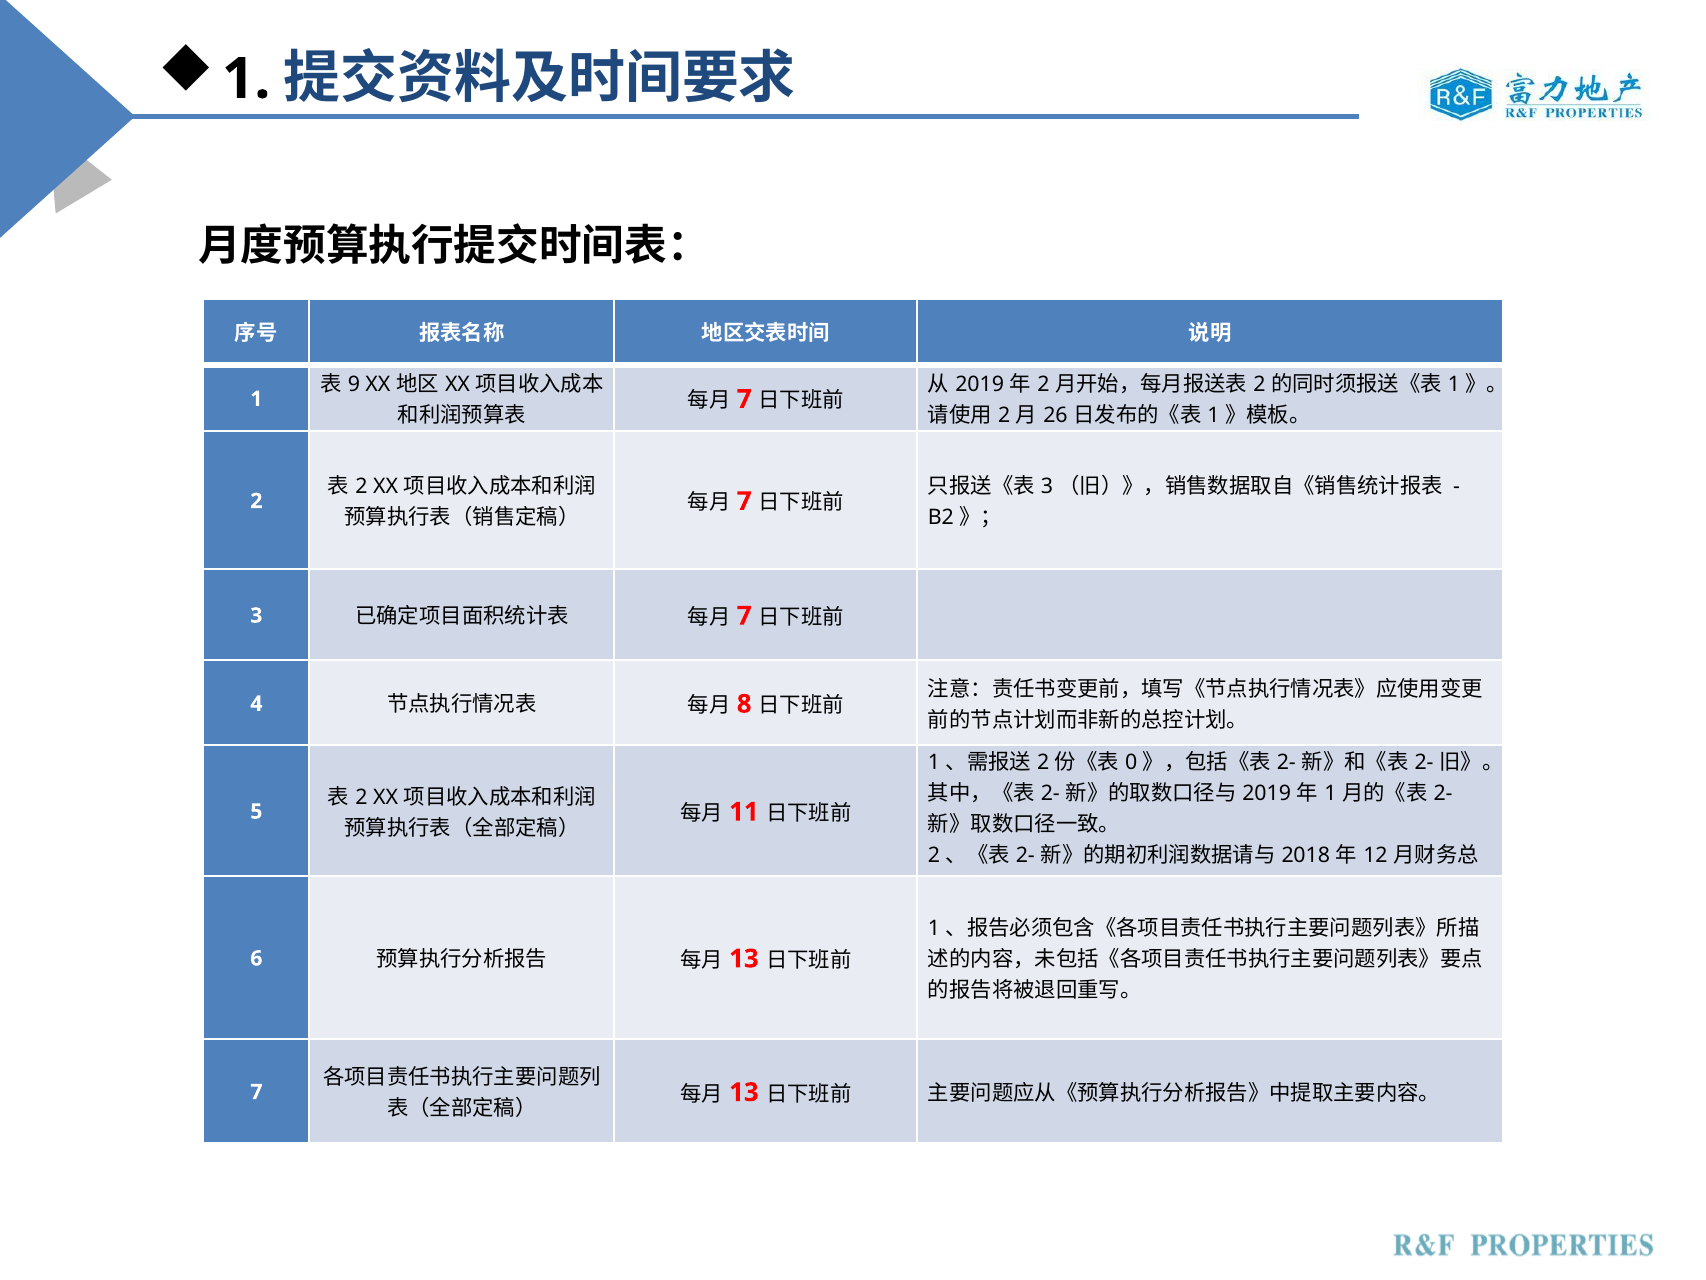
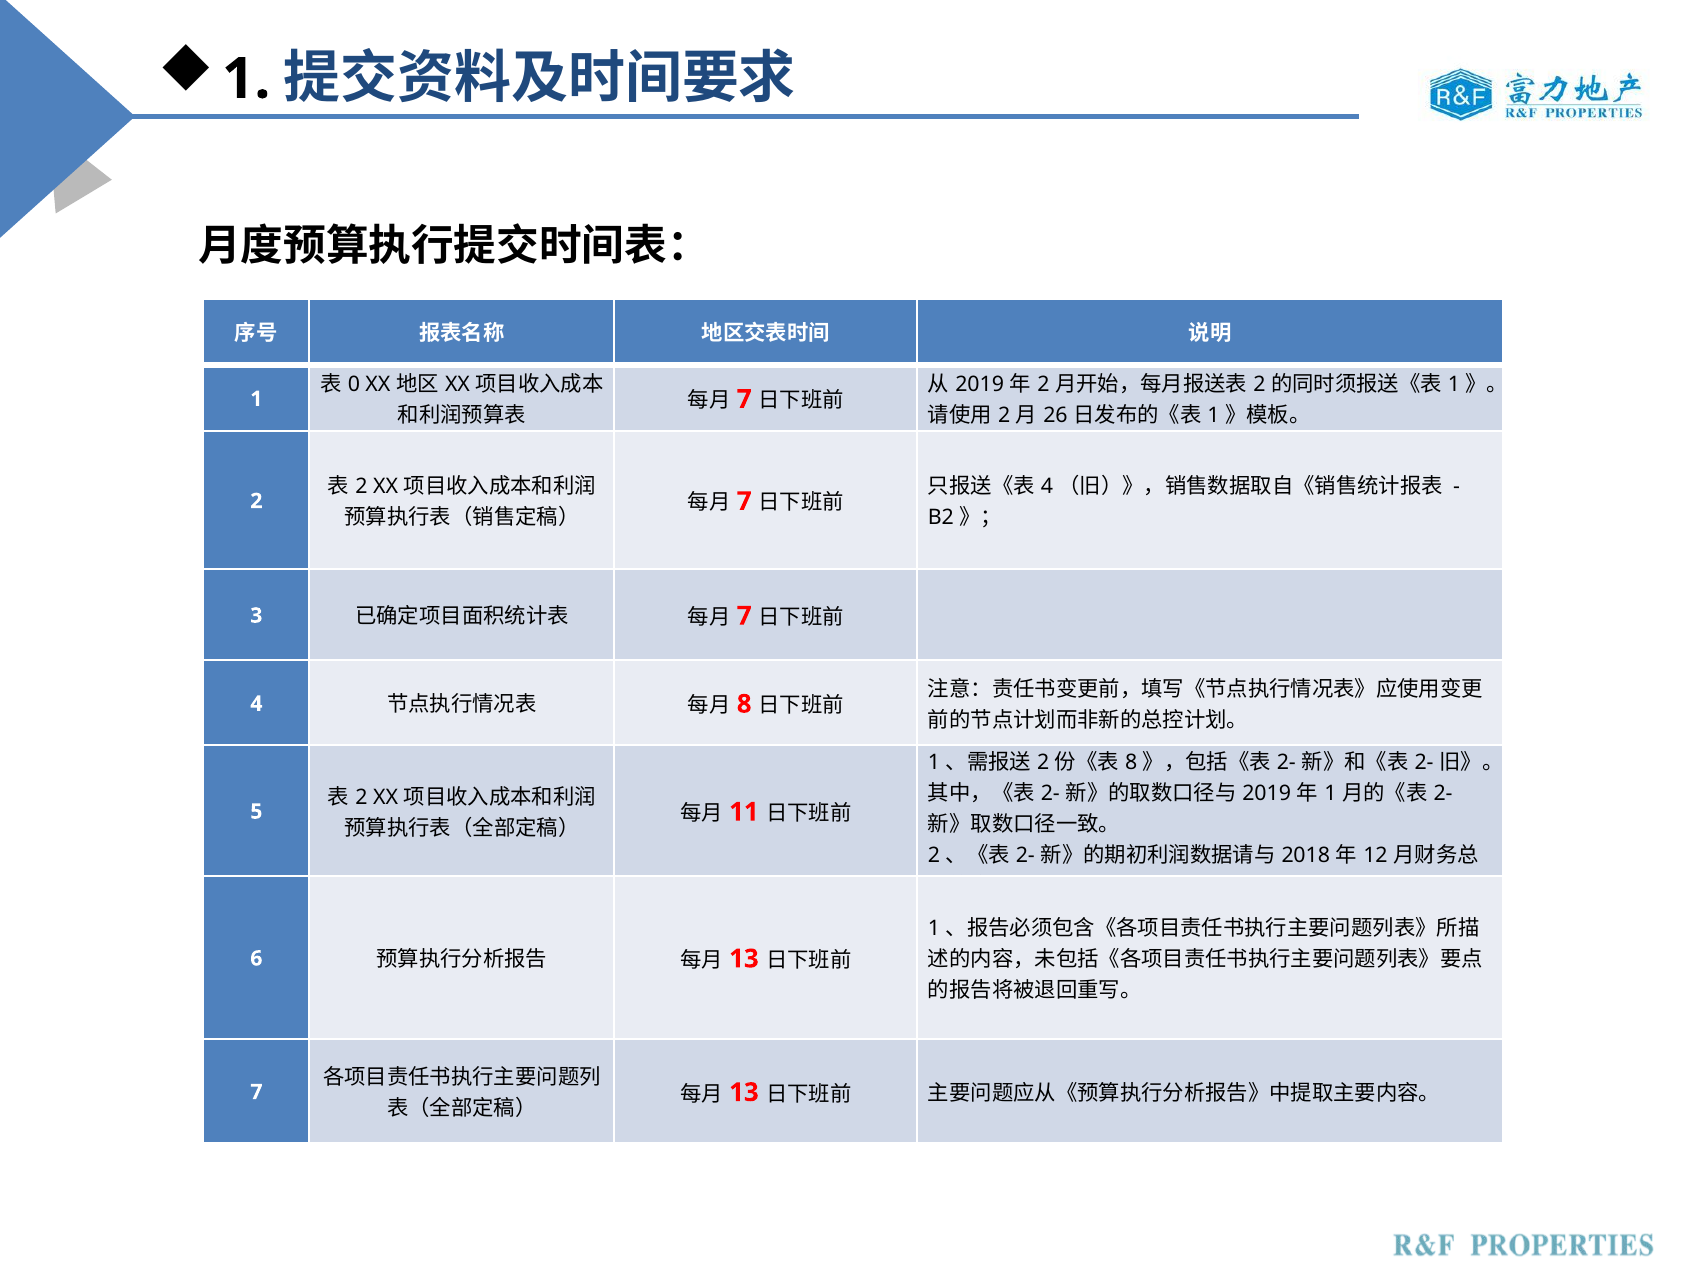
9: 9 -> 0 (354, 384)
3: 3 -> 4 (1047, 486)
0: 0 -> 8 (1131, 762)
